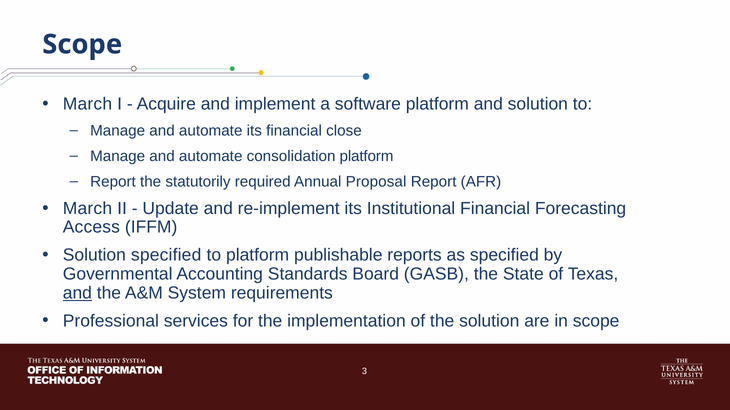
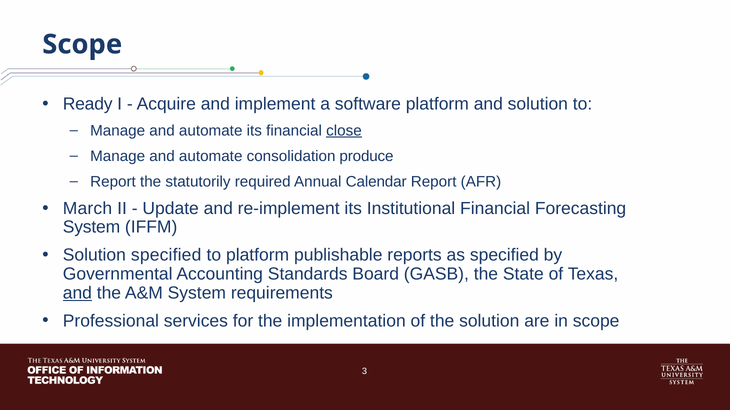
March: March -> Ready (88, 104)
close underline: none -> present (344, 131)
consolidation platform: platform -> produce (367, 156)
Proposal: Proposal -> Calendar (376, 182)
Access: Access -> System (92, 227)
